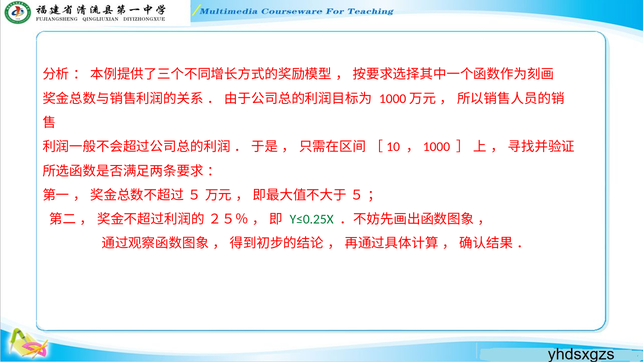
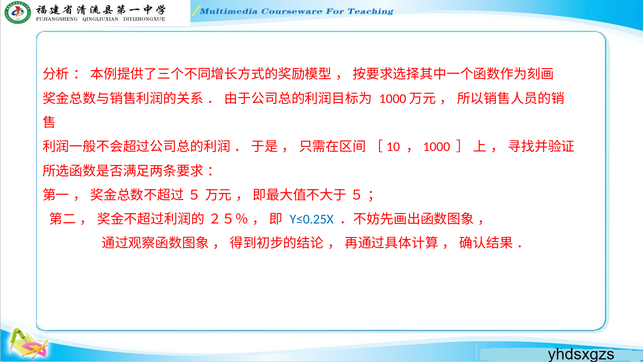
Y≤0.25X colour: green -> blue (312, 219)
